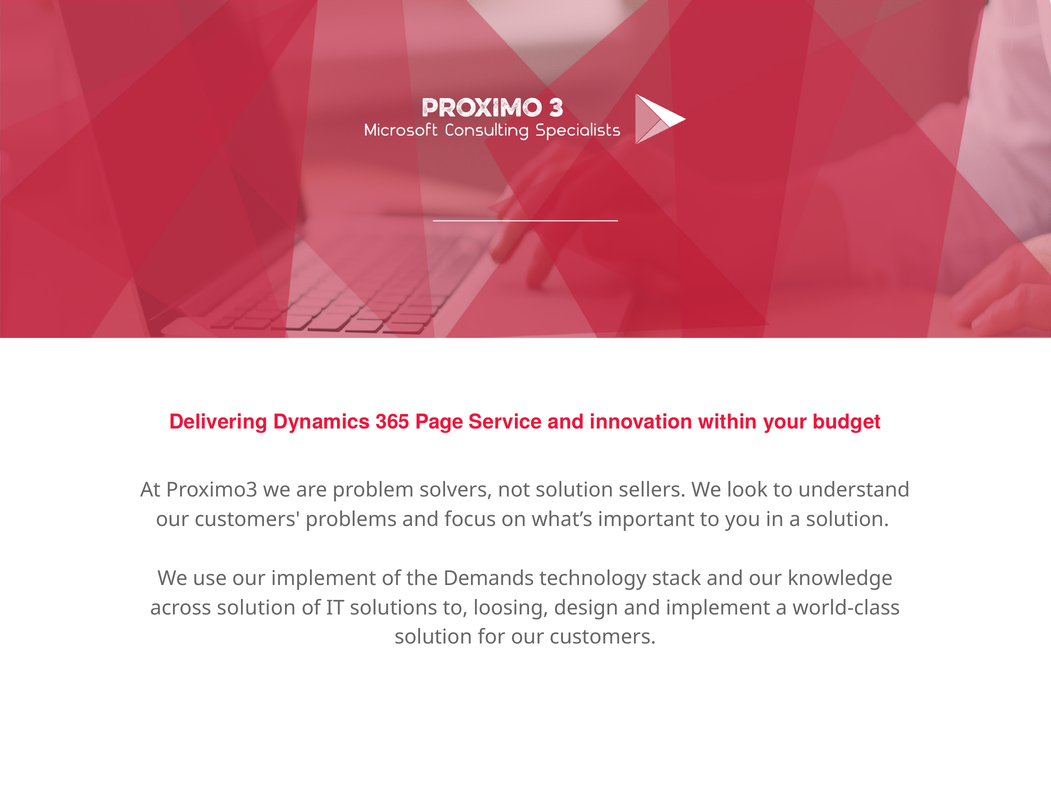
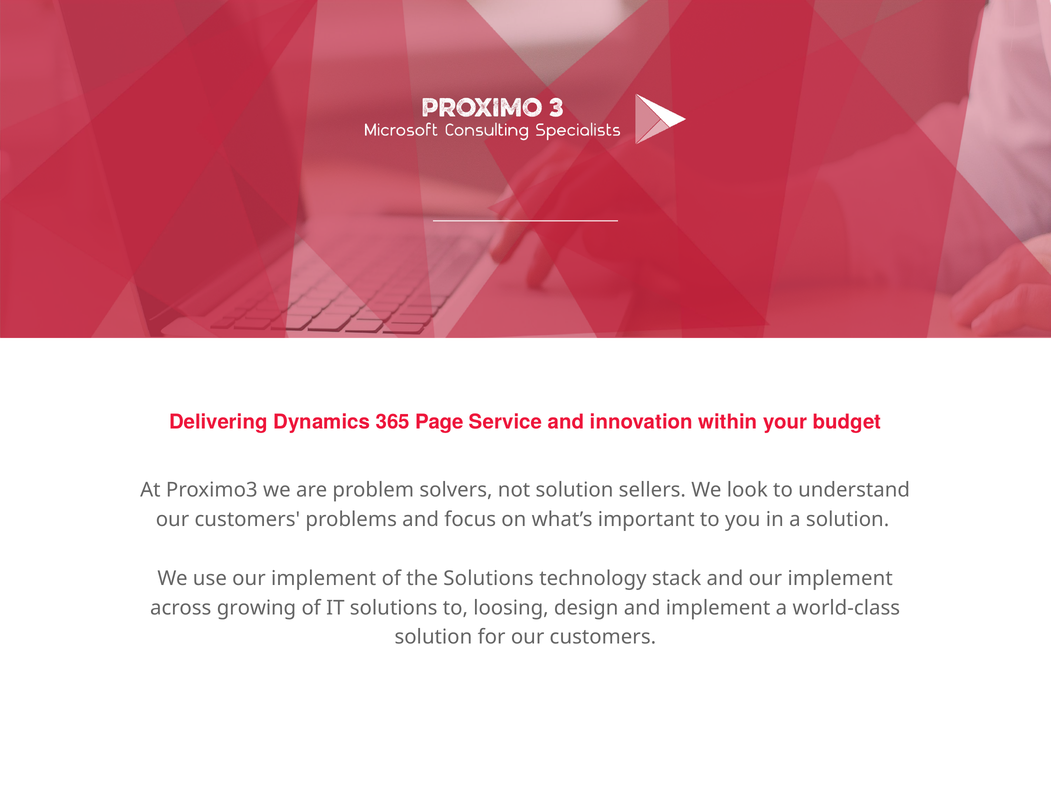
the Demands: Demands -> Solutions (489, 579)
and our knowledge: knowledge -> implement (840, 579)
across solution: solution -> growing (256, 608)
